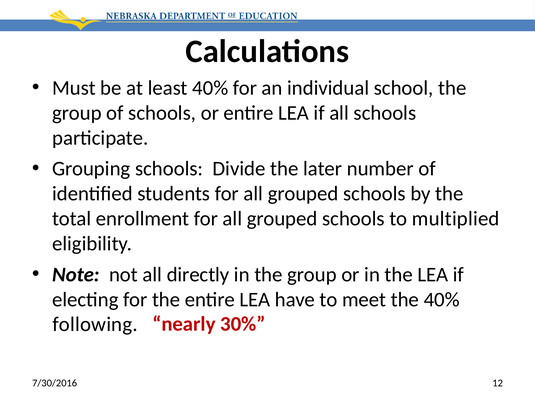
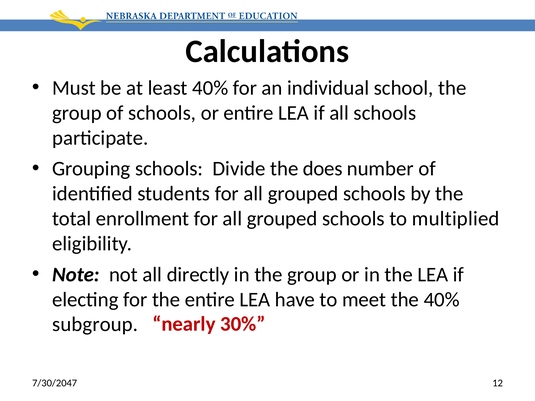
later: later -> does (323, 169)
following: following -> subgroup (95, 325)
7/30/2016: 7/30/2016 -> 7/30/2047 (55, 383)
